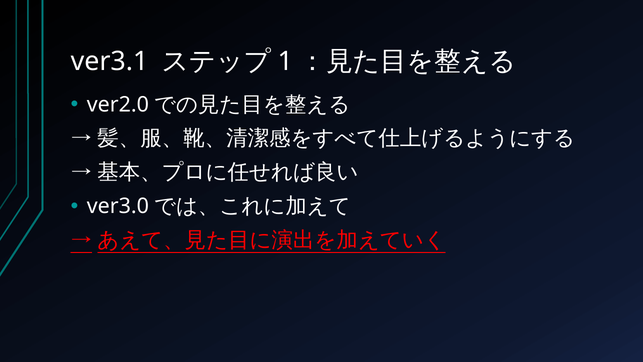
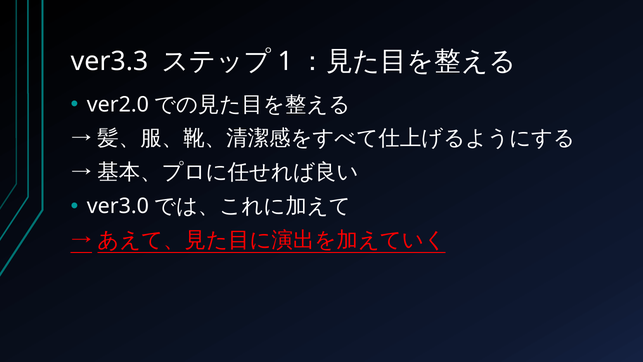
ver3.1: ver3.1 -> ver3.3 (110, 61)
